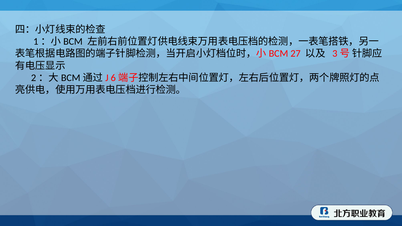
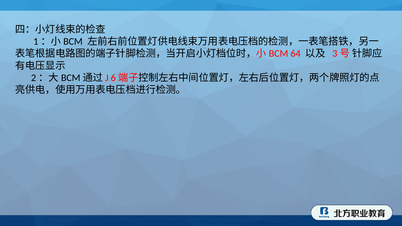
27: 27 -> 64 (296, 54)
